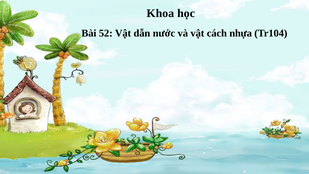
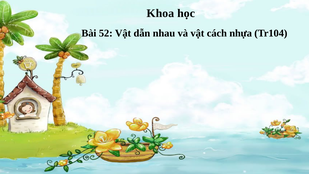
nước: nước -> nhau (164, 33)
